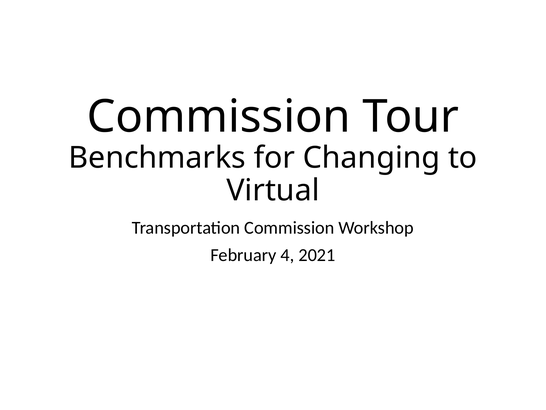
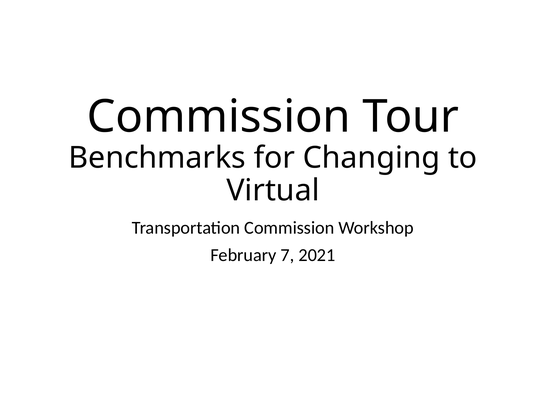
4: 4 -> 7 (287, 255)
